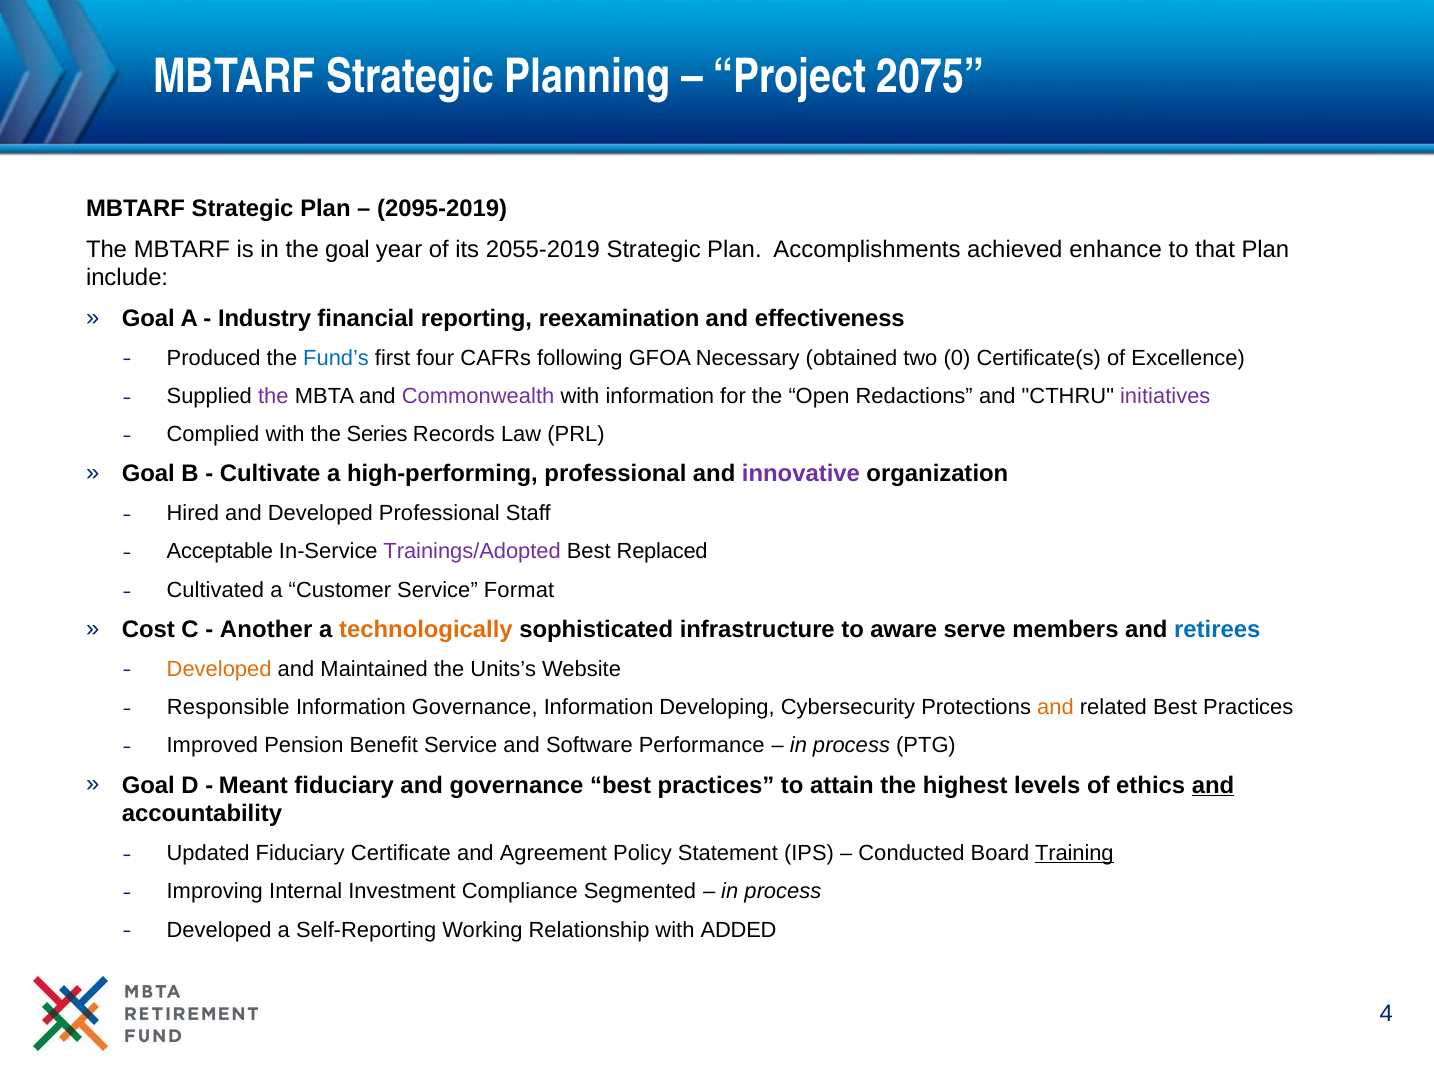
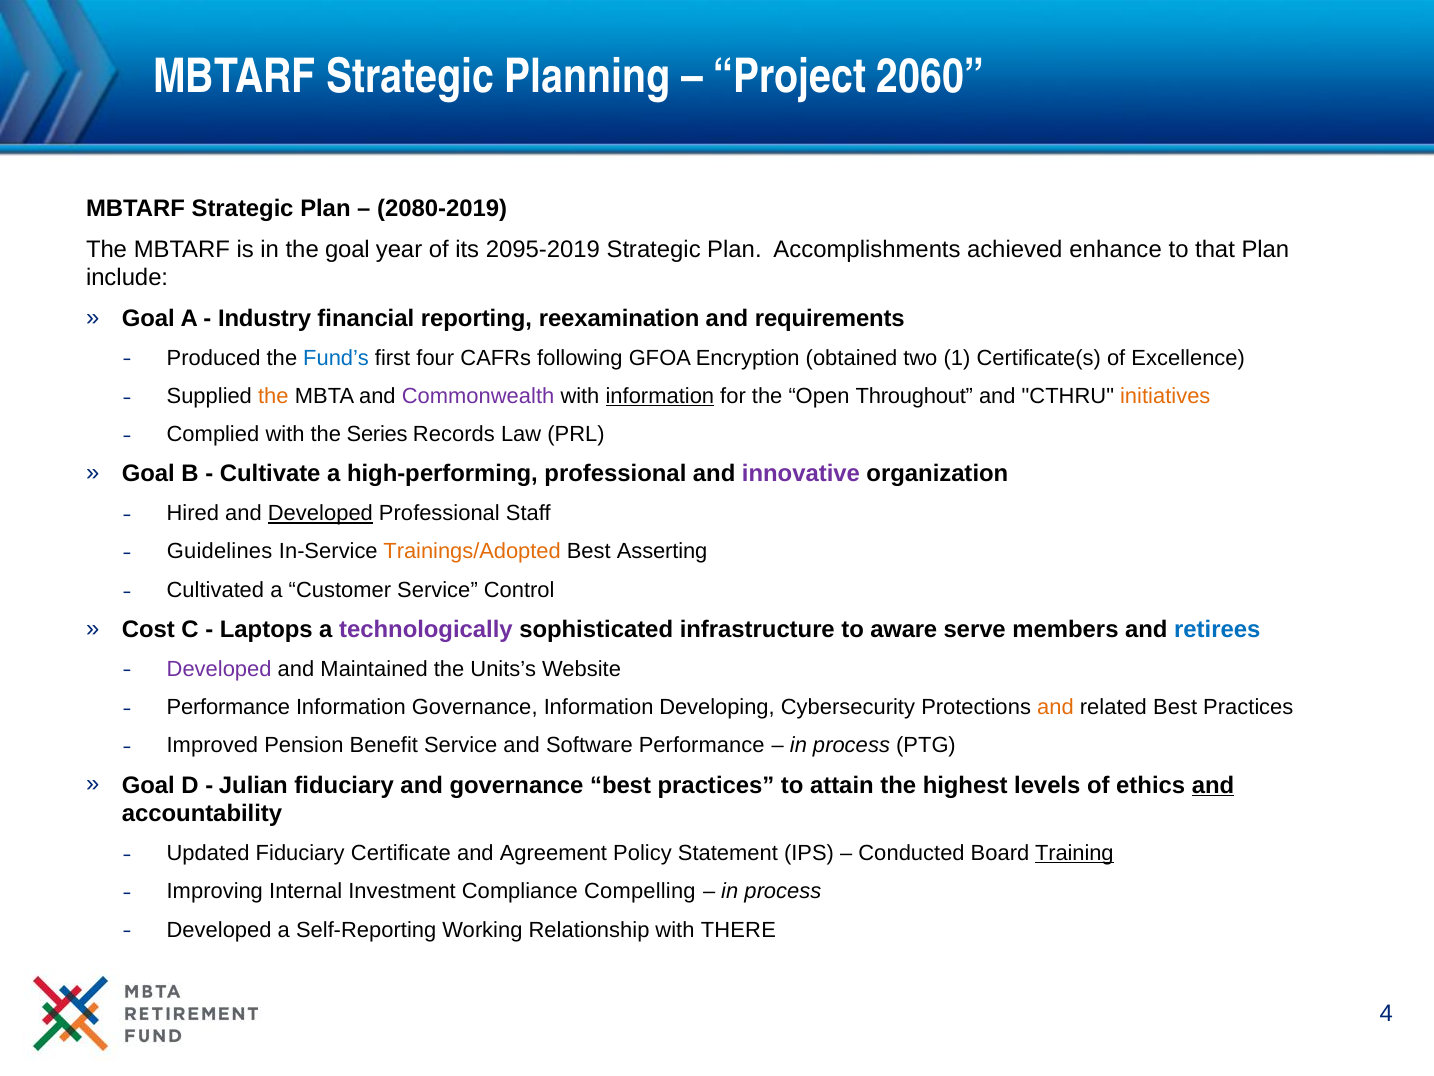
2075: 2075 -> 2060 (930, 76)
2095-2019: 2095-2019 -> 2080-2019 (442, 208)
2055-2019: 2055-2019 -> 2095-2019 (543, 249)
effectiveness: effectiveness -> requirements (830, 318)
Necessary: Necessary -> Encryption (748, 358)
0: 0 -> 1 (957, 358)
the colour: purple -> orange (273, 396)
information underline: none -> present (660, 396)
Redactions: Redactions -> Throughout (914, 396)
initiatives colour: purple -> orange (1165, 396)
Developed underline: none -> present (320, 513)
Acceptable: Acceptable -> Guidelines (220, 551)
Trainings/Adopted colour: purple -> orange (472, 551)
Replaced: Replaced -> Asserting (662, 551)
Format: Format -> Control (519, 590)
Another: Another -> Laptops (266, 629)
technologically colour: orange -> purple (426, 629)
Developed colour: orange -> purple (219, 669)
Responsible: Responsible -> Performance (228, 707)
Meant: Meant -> Julian (253, 785)
Segmented: Segmented -> Compelling (640, 891)
ADDED: ADDED -> THERE (738, 929)
